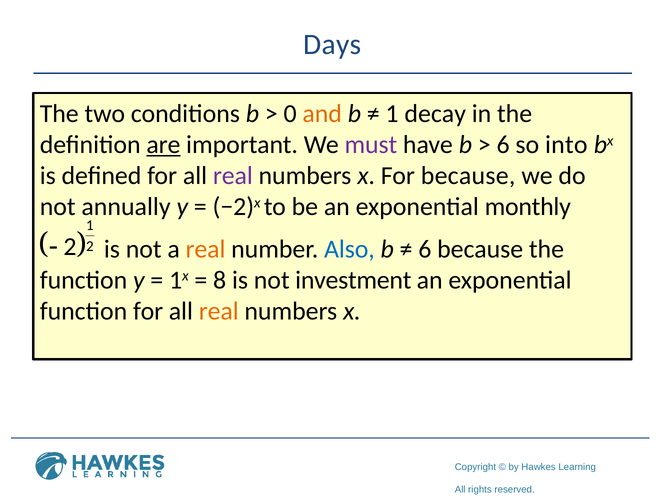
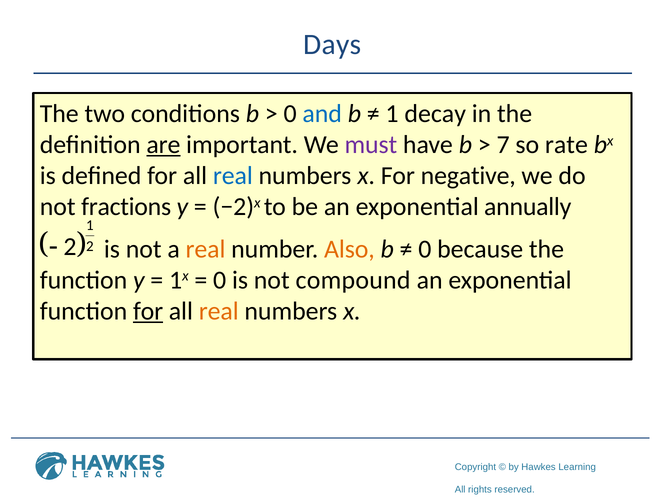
and colour: orange -> blue (322, 114)
6: 6 -> 7 (503, 145)
into: into -> rate (566, 145)
real colour: purple -> blue (233, 176)
For because: because -> negative (468, 176)
annually: annually -> fractions (126, 207)
monthly: monthly -> annually (528, 207)
Also colour: blue -> orange (349, 249)
6: 6 -> 0 (425, 249)
8: 8 -> 0 (220, 280)
investment: investment -> compound (353, 280)
for underline: none -> present (148, 311)
